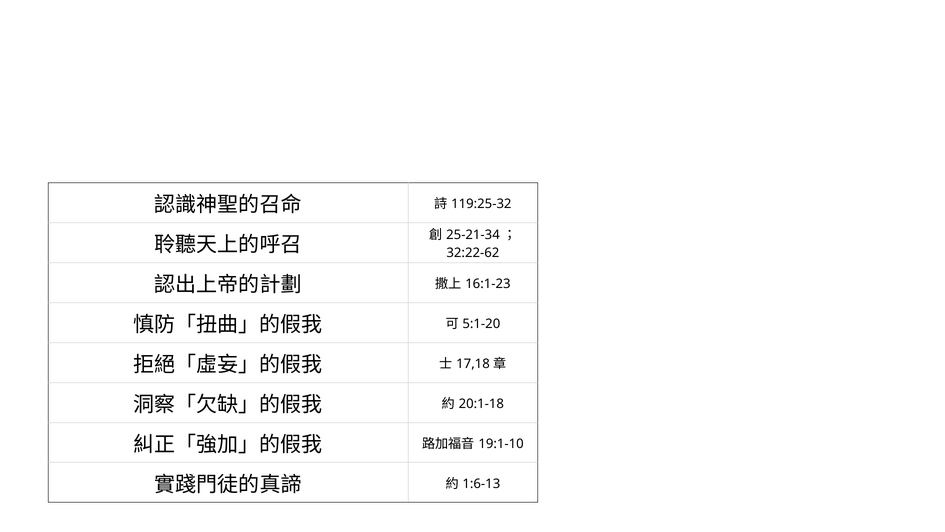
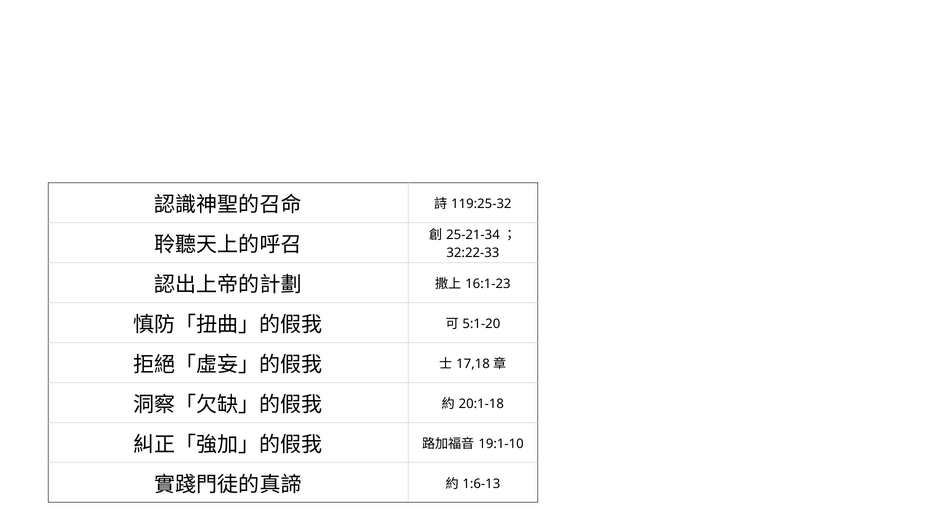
32:22-62: 32:22-62 -> 32:22-33 (473, 253)
